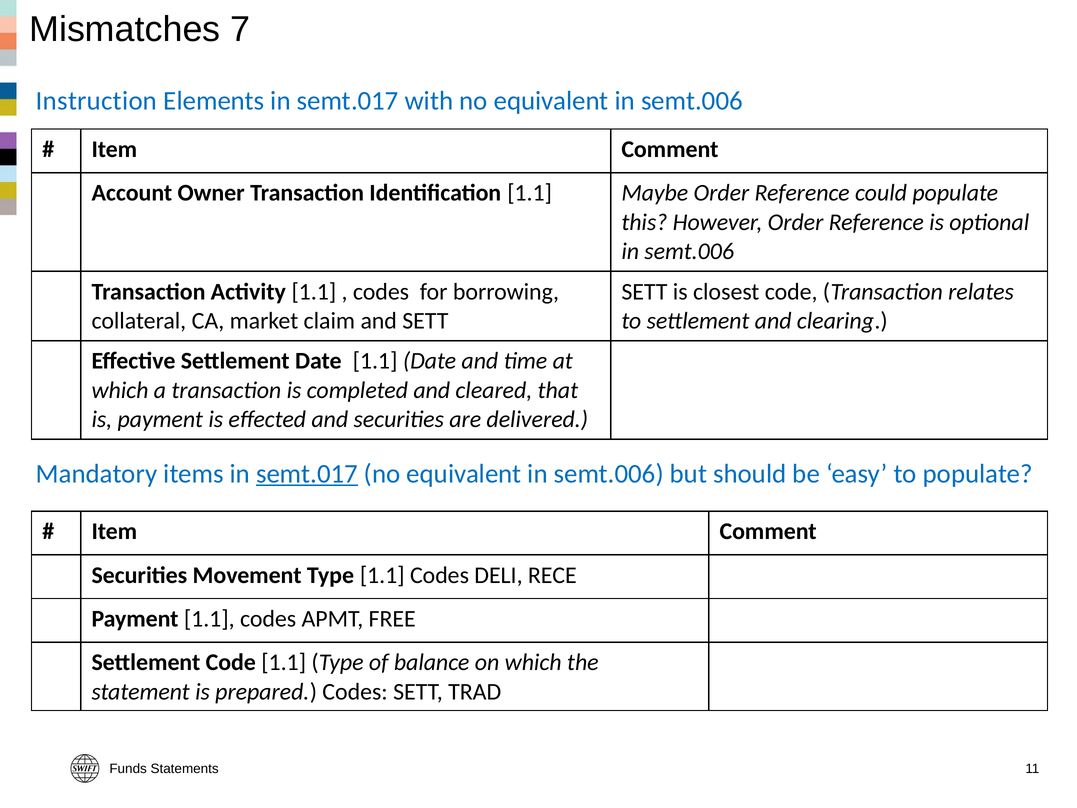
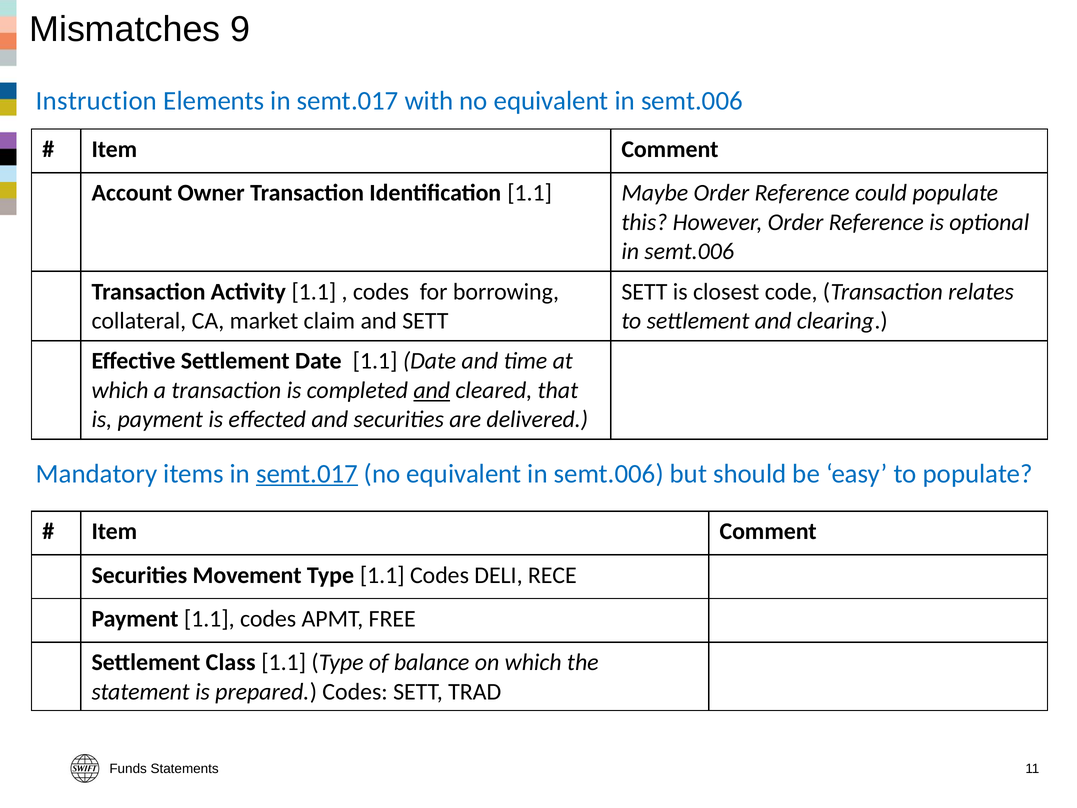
7: 7 -> 9 (240, 29)
and underline: none -> present (432, 390)
Settlement Code: Code -> Class (231, 662)
